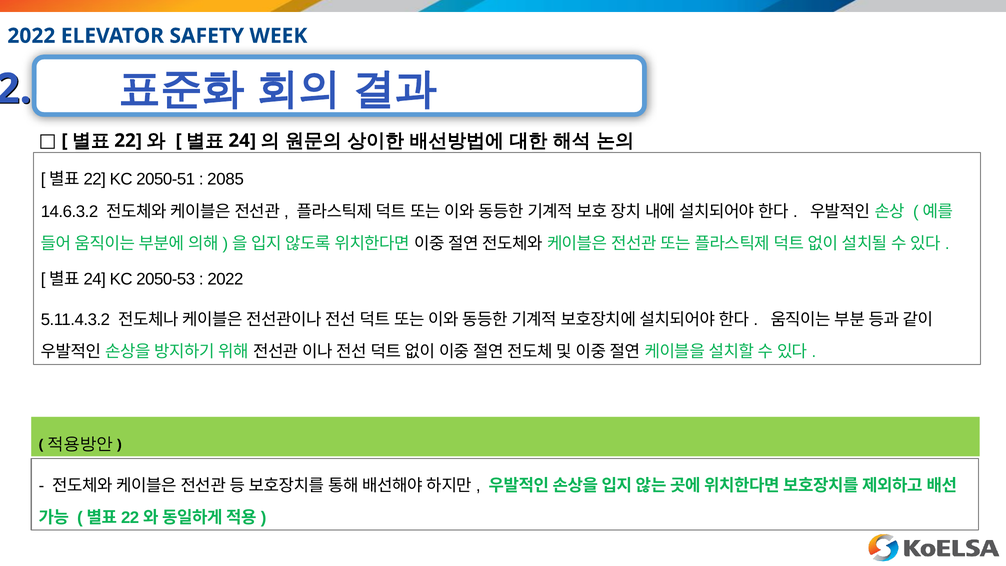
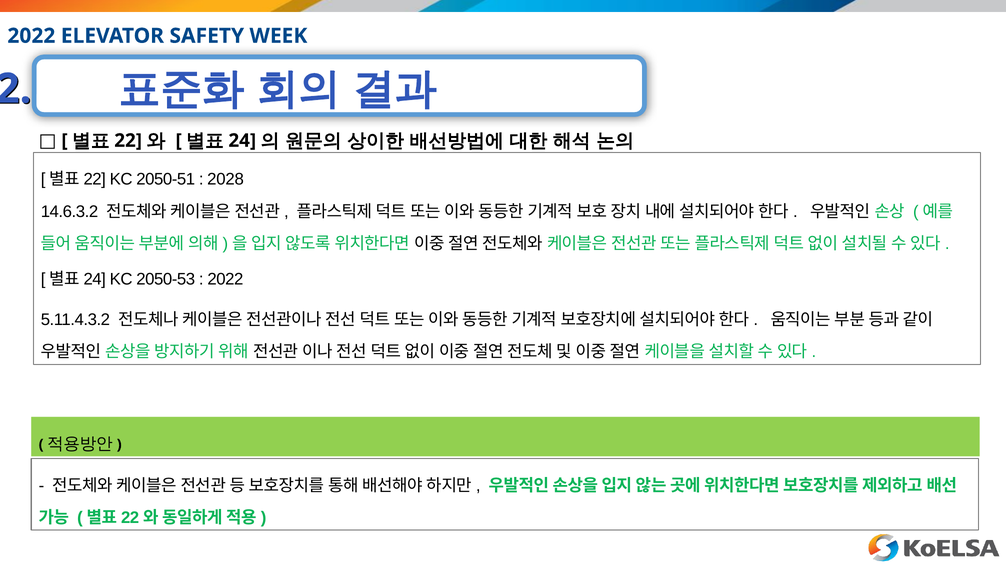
2085: 2085 -> 2028 (226, 179)
